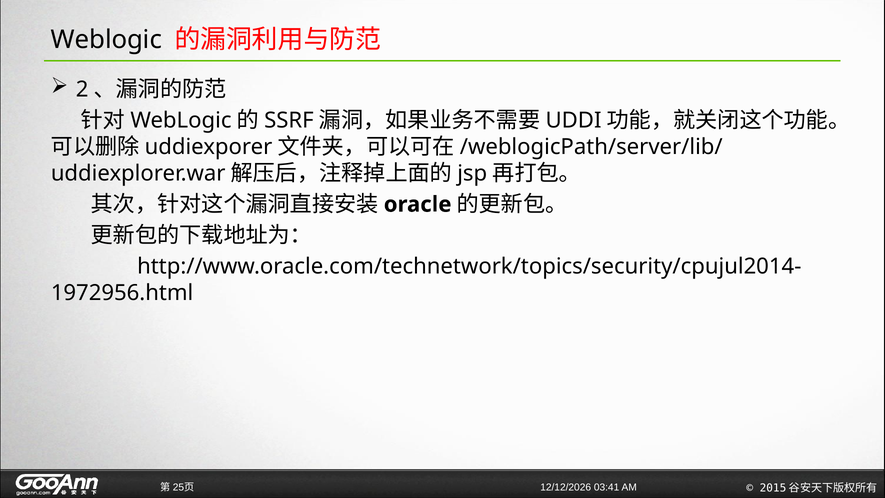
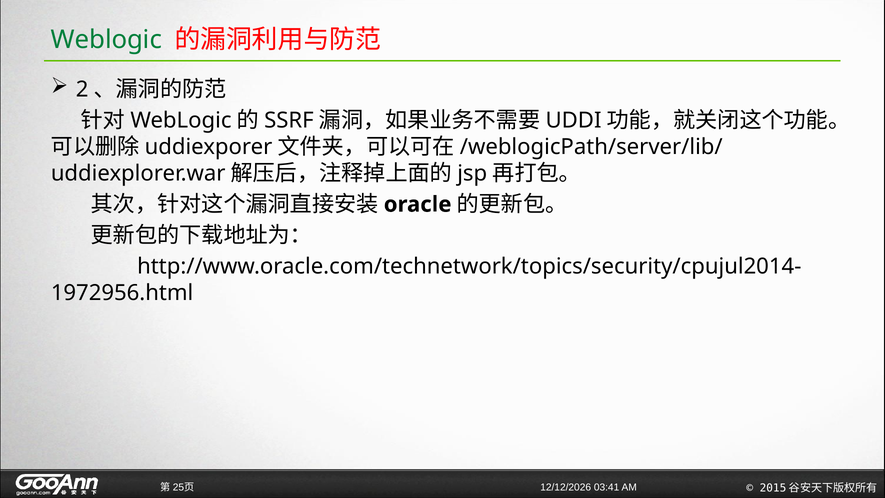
Weblogic colour: black -> green (106, 40)
